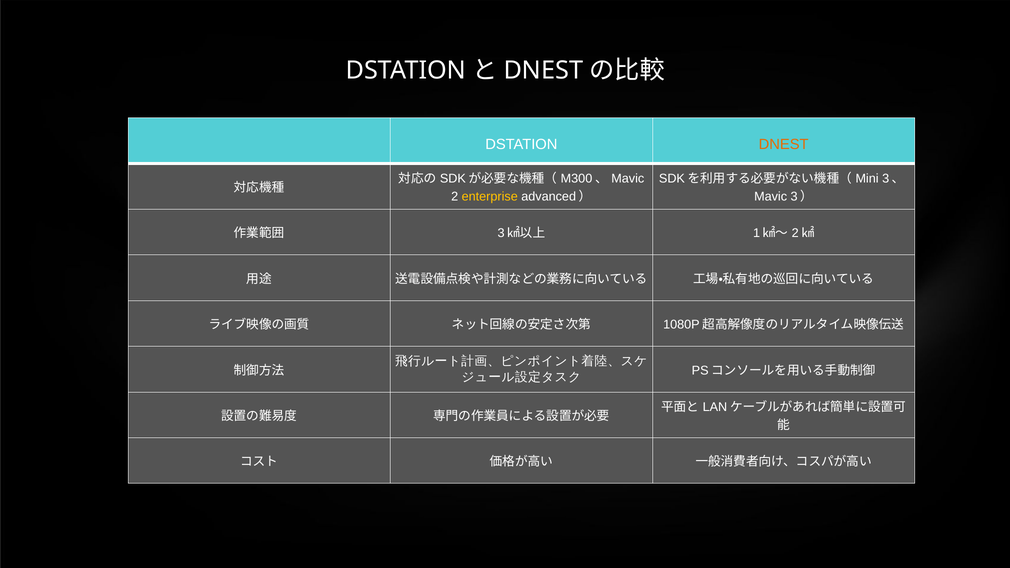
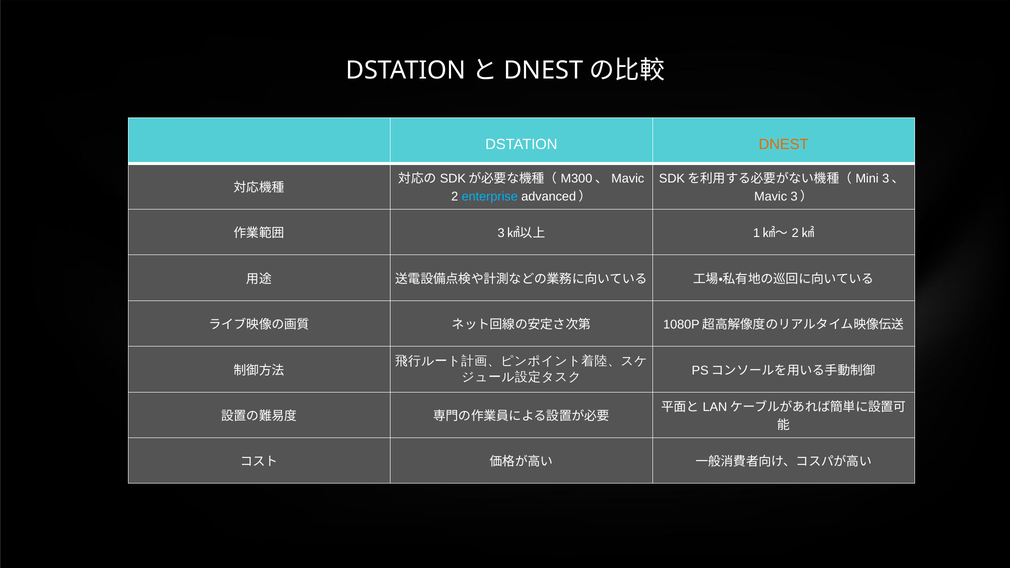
enterprise colour: yellow -> light blue (490, 197)
